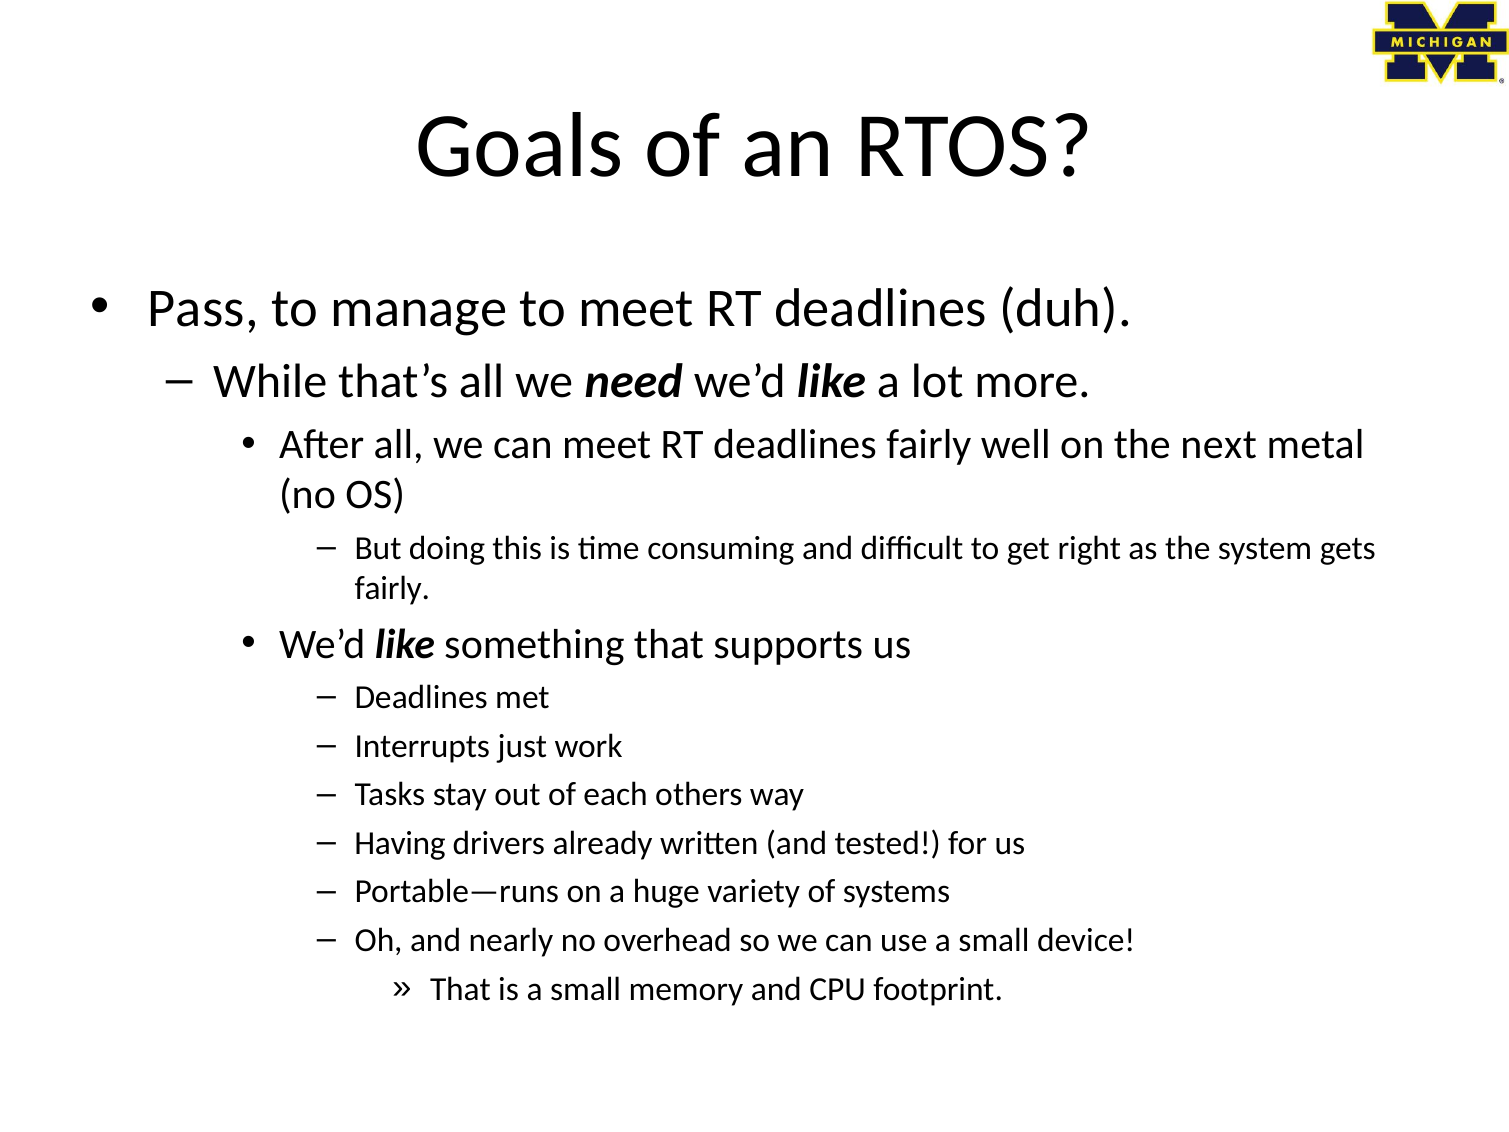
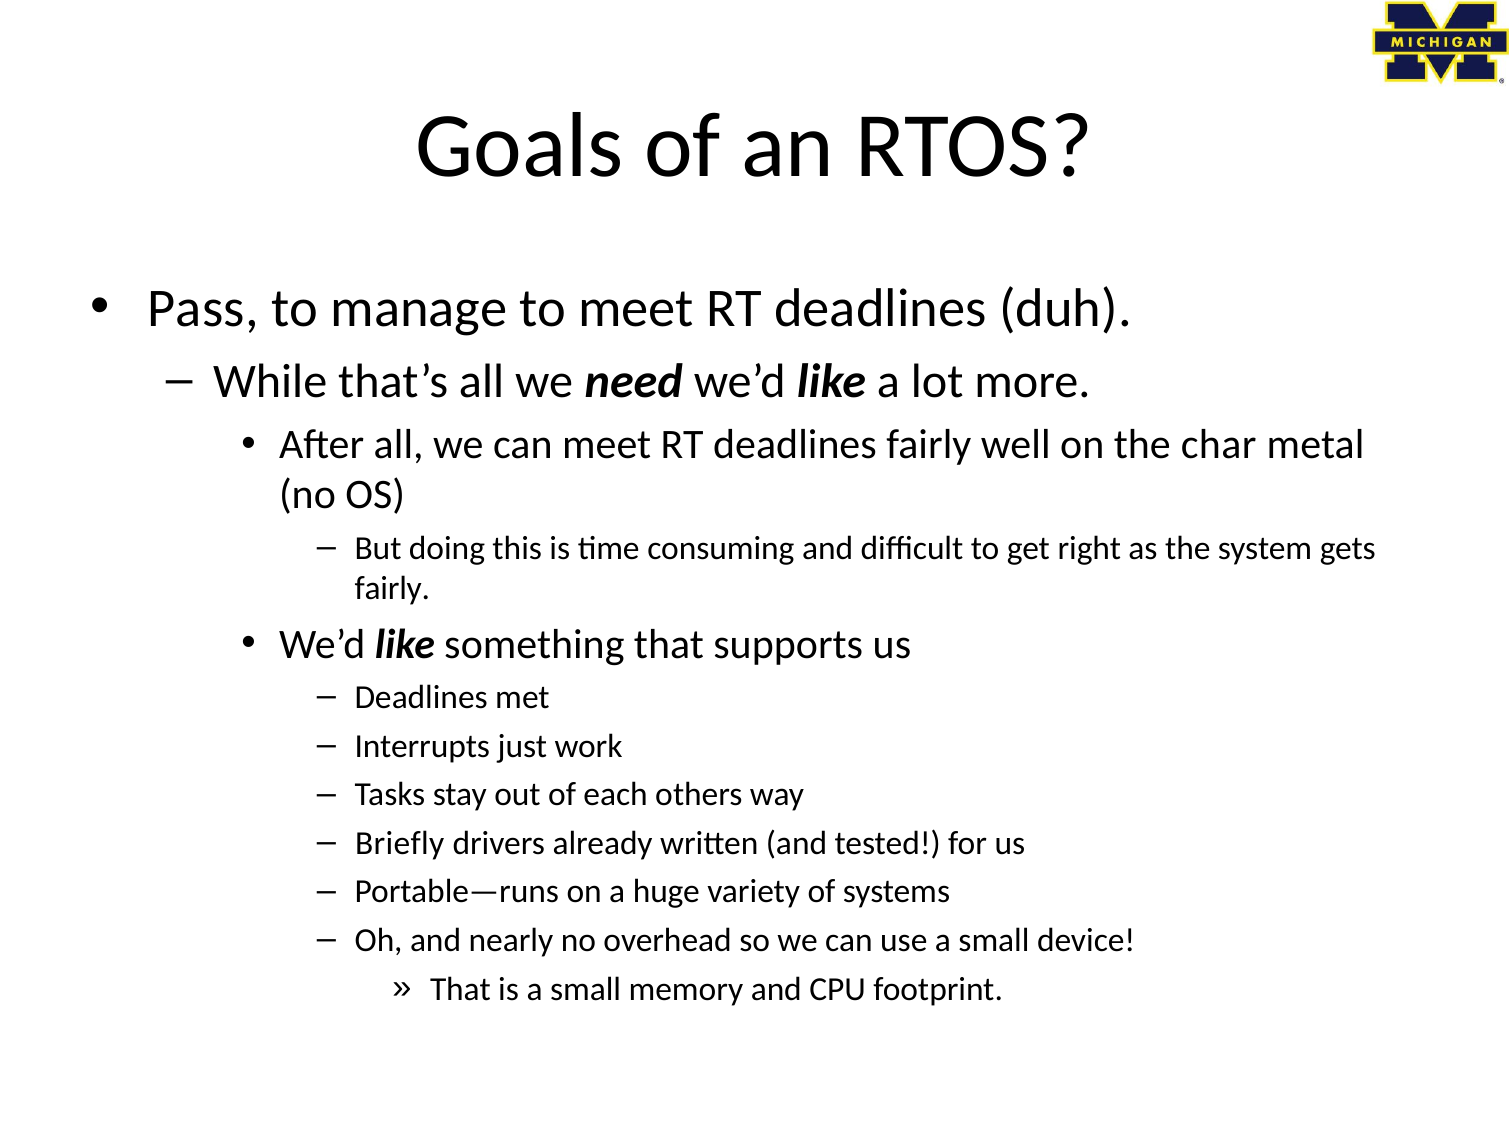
next: next -> char (1219, 445)
Having: Having -> Briefly (400, 843)
